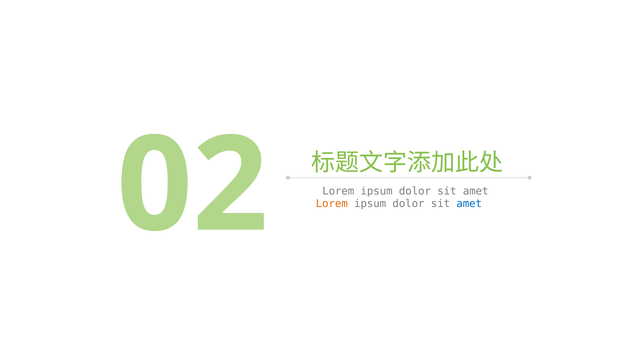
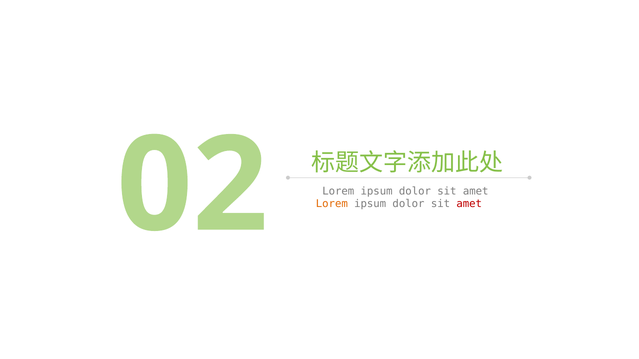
amet colour: blue -> red (469, 204)
